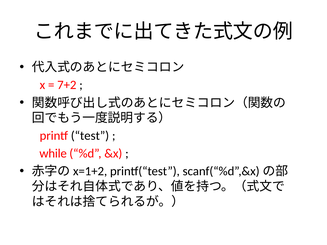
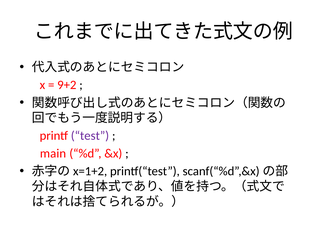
7+2: 7+2 -> 9+2 (67, 85)
test colour: black -> purple (90, 136)
while: while -> main (53, 154)
